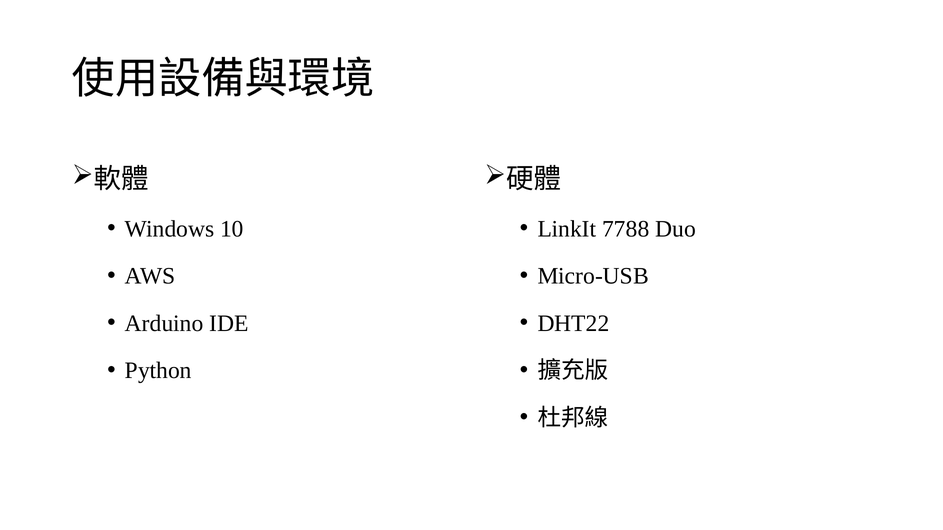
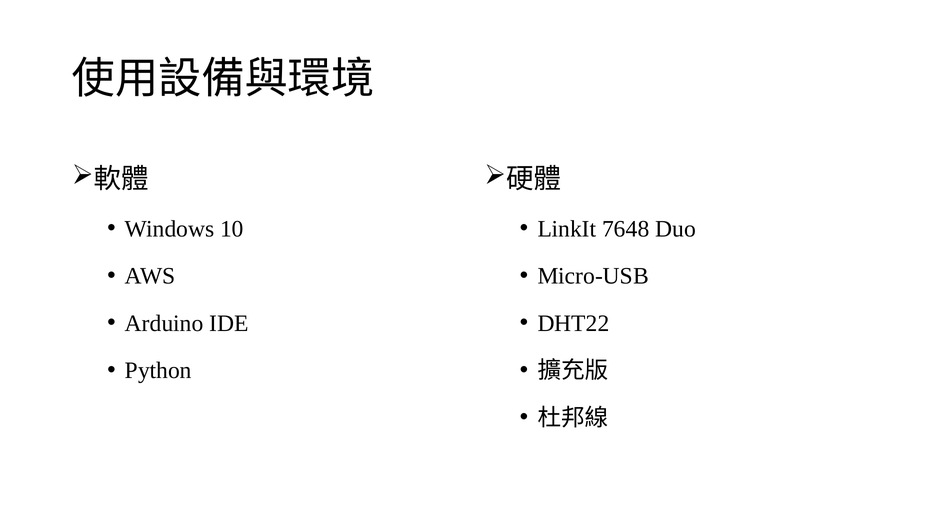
7788: 7788 -> 7648 (626, 229)
